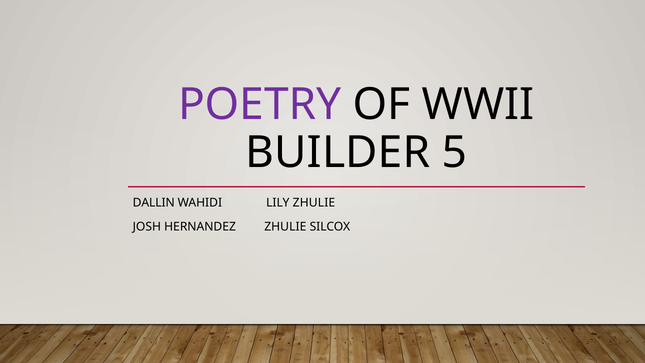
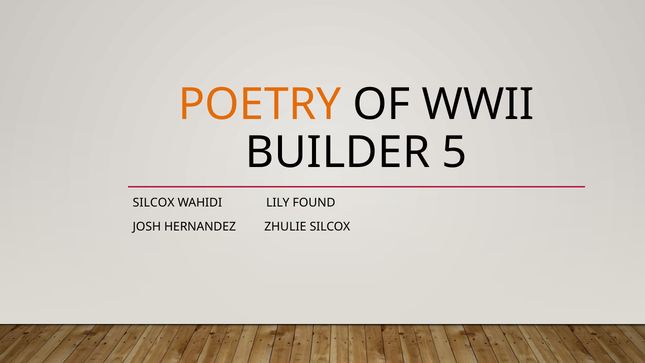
POETRY colour: purple -> orange (260, 105)
DALLIN: DALLIN -> SILCOX (154, 203)
LILY ZHULIE: ZHULIE -> FOUND (314, 203)
